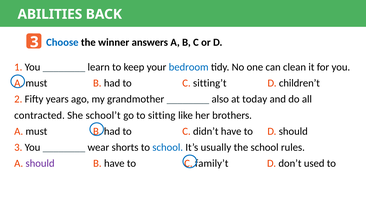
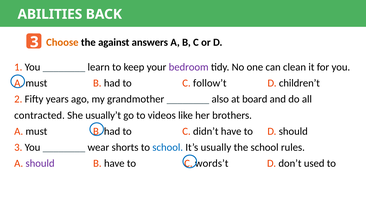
Choose colour: blue -> orange (62, 42)
winner: winner -> against (114, 42)
bedroom colour: blue -> purple (189, 67)
sitting’t: sitting’t -> follow’t (210, 83)
today: today -> board (255, 99)
school’t: school’t -> usually’t (103, 115)
sitting: sitting -> videos (162, 115)
family’t: family’t -> words’t (212, 163)
